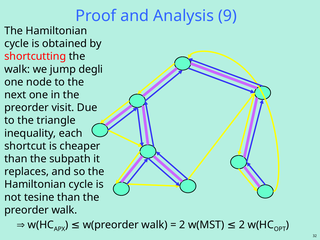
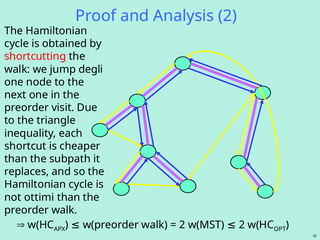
Analysis 9: 9 -> 2 (228, 16)
tesine: tesine -> ottimi (39, 197)
